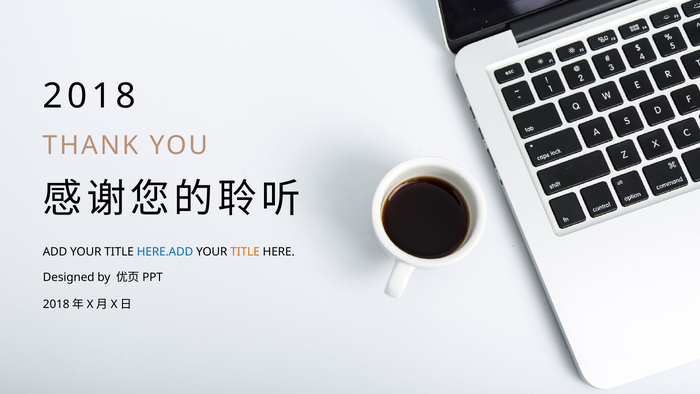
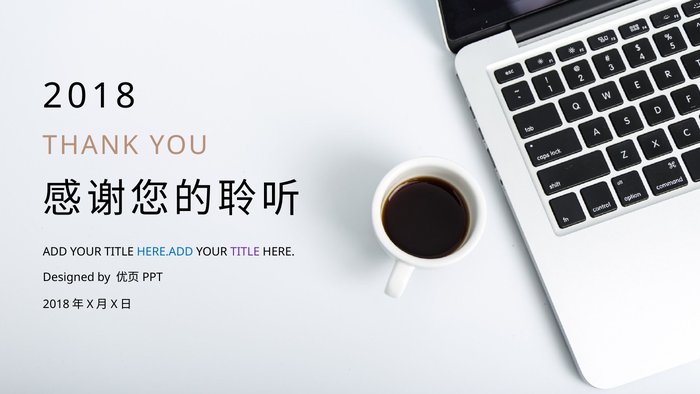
TITLE colour: orange -> purple (245, 252)
